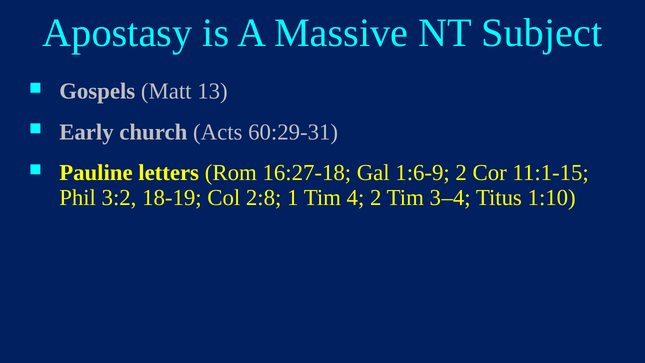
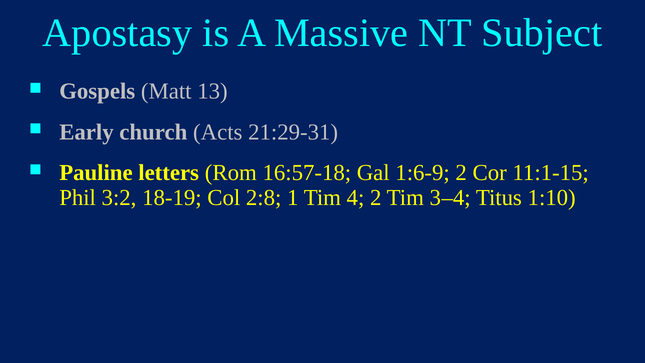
60:29-31: 60:29-31 -> 21:29-31 (293, 132)
16:27-18: 16:27-18 -> 16:57-18 (307, 173)
